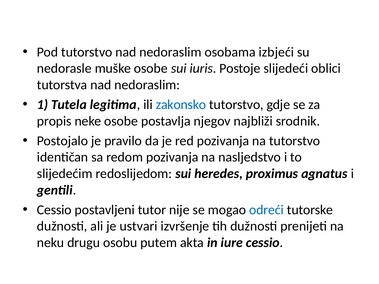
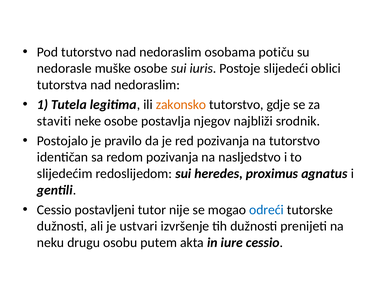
izbjeći: izbjeći -> potiču (276, 52)
zakonsko colour: blue -> orange (181, 105)
propis: propis -> staviti (54, 121)
